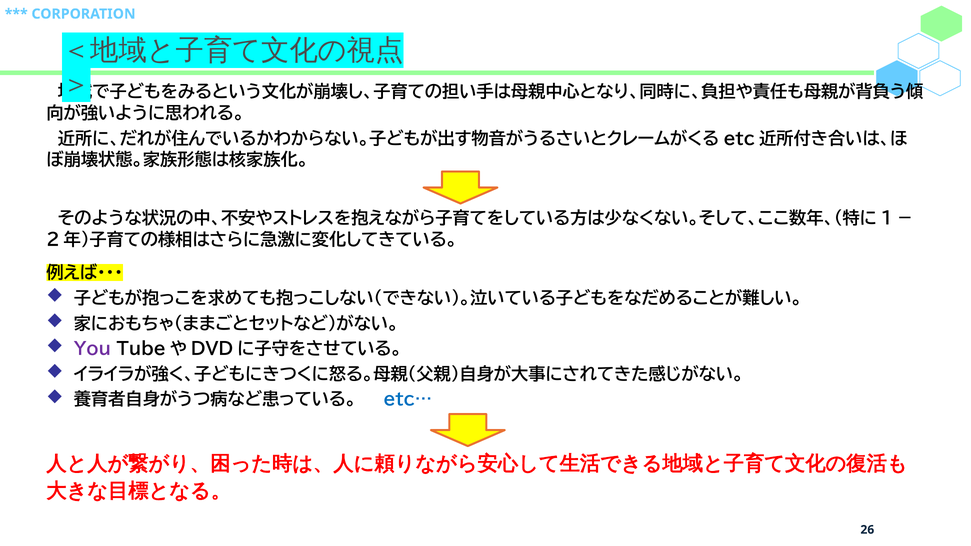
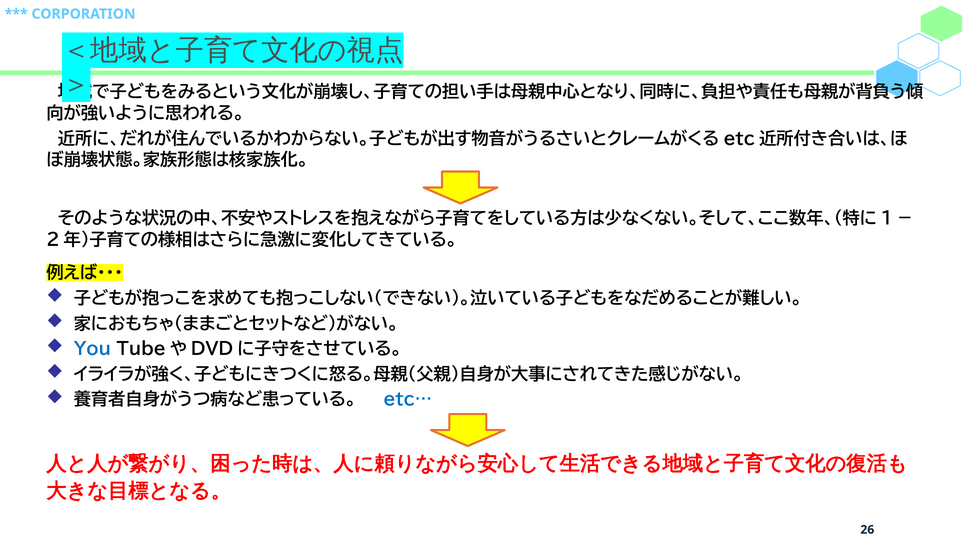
You colour: purple -> blue (92, 349)
